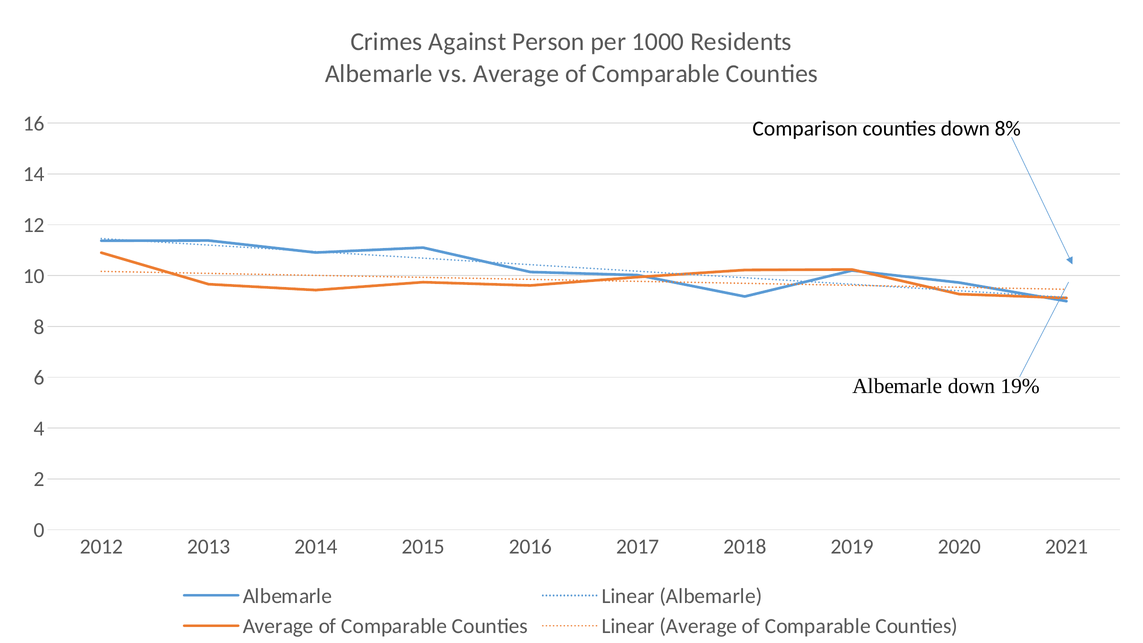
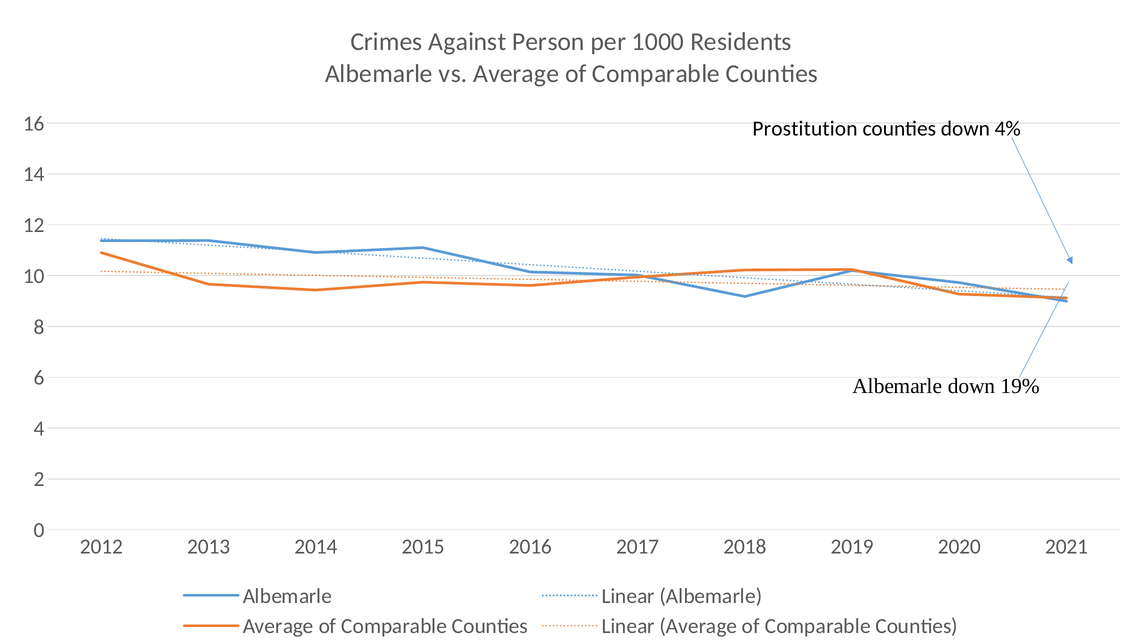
Comparison: Comparison -> Prostitution (805, 129)
8%: 8% -> 4% (1008, 129)
